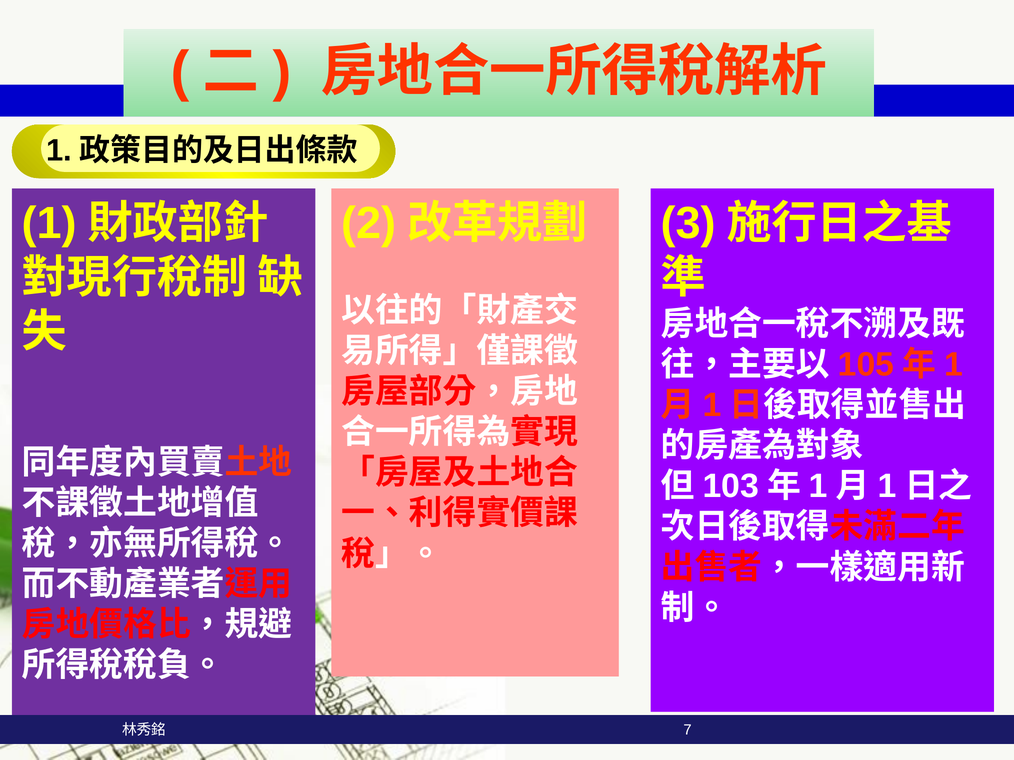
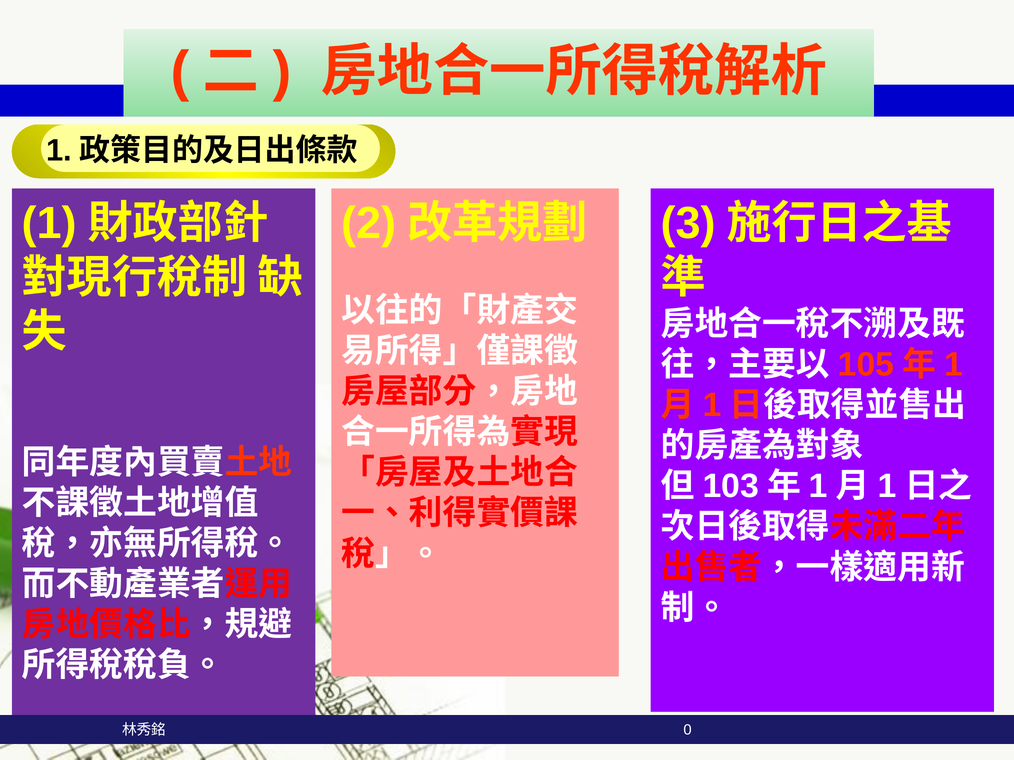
7: 7 -> 0 (688, 730)
